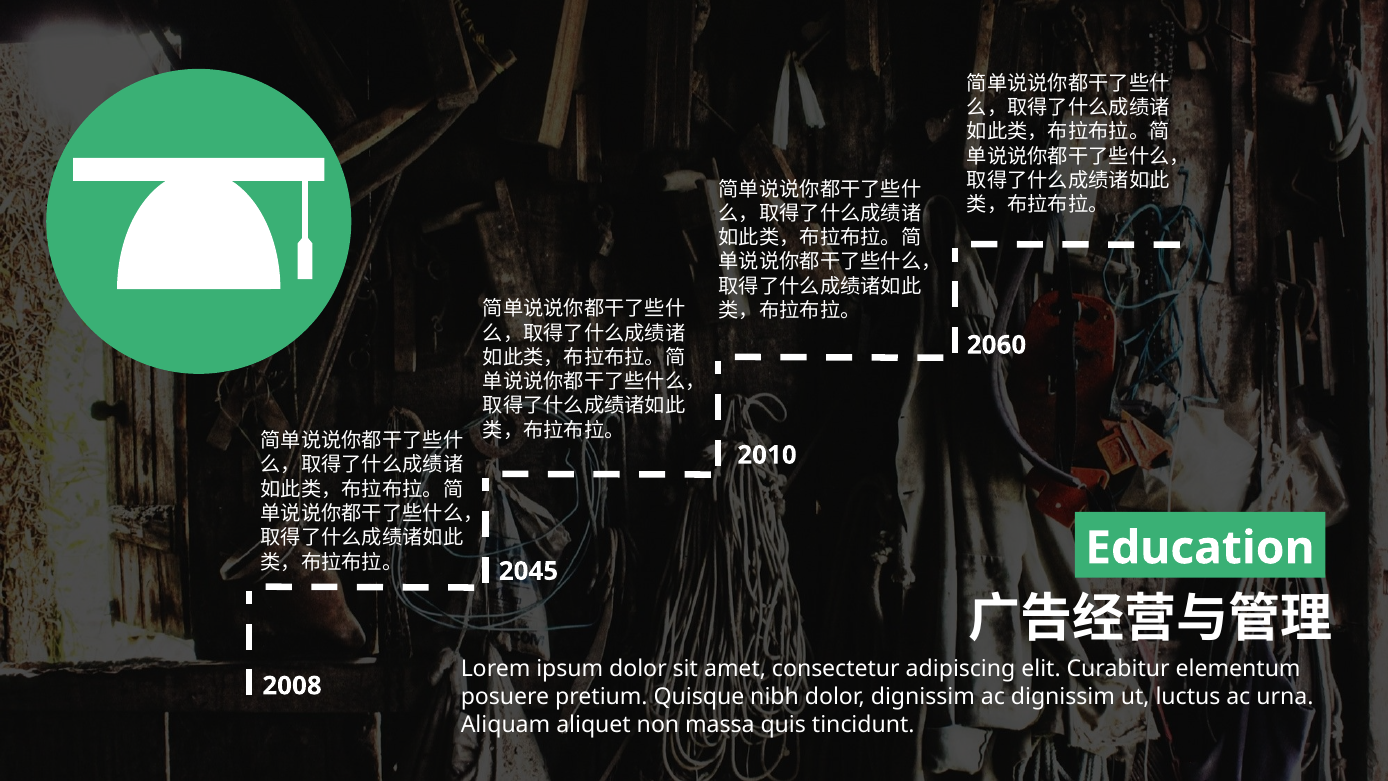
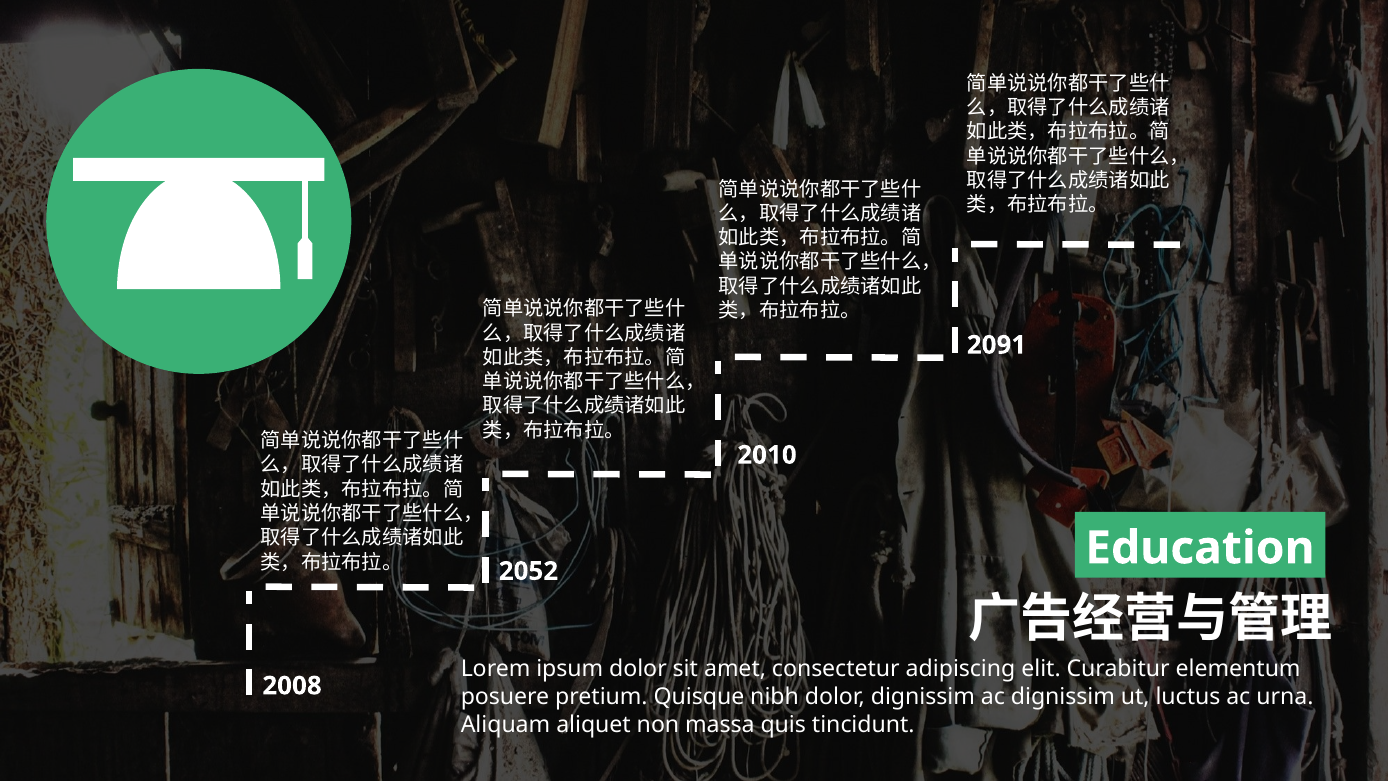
2060: 2060 -> 2091 (997, 345)
2045: 2045 -> 2052 (528, 571)
